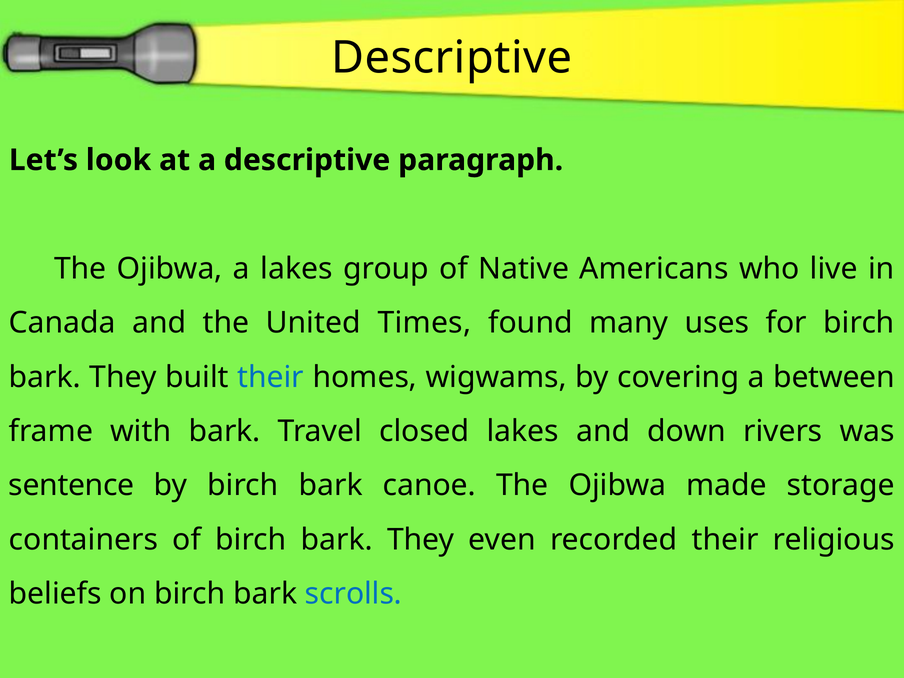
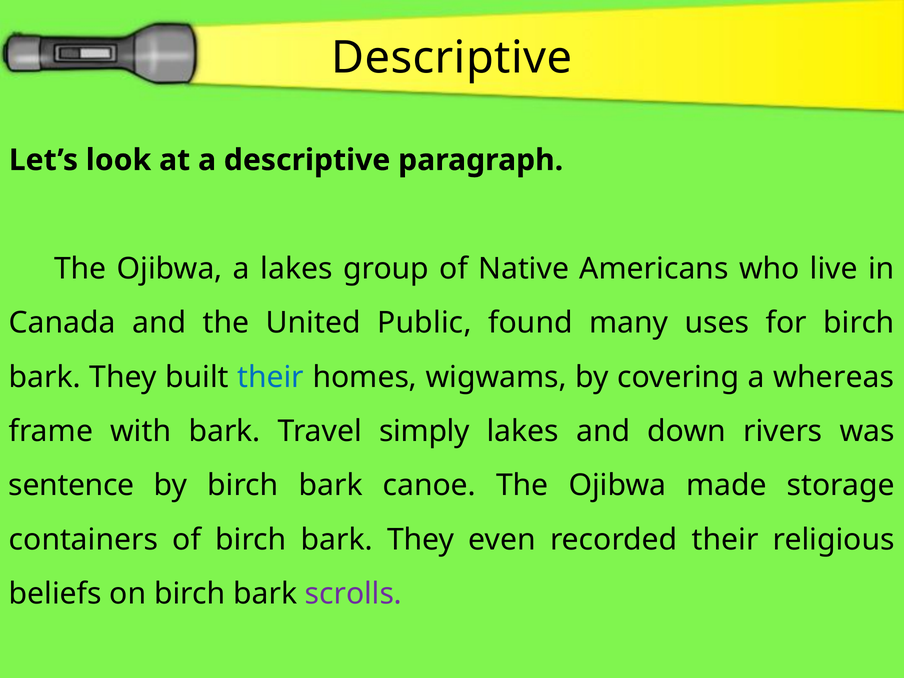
Times: Times -> Public (424, 323)
between: between -> whereas (834, 377)
closed: closed -> simply (424, 431)
scrolls colour: blue -> purple (353, 594)
